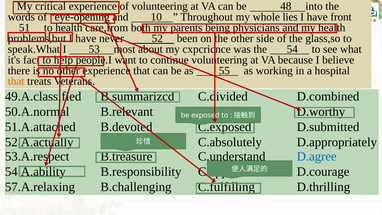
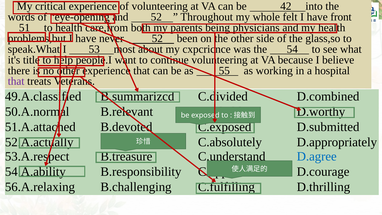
48: 48 -> 42 (286, 6)
10: 10 -> 52 (156, 17)
lies: lies -> felt (290, 17)
fact: fact -> title (31, 60)
that colour: orange -> purple (16, 81)
57.A.relaxing: 57.A.relaxing -> 56.A.relaxing (40, 187)
